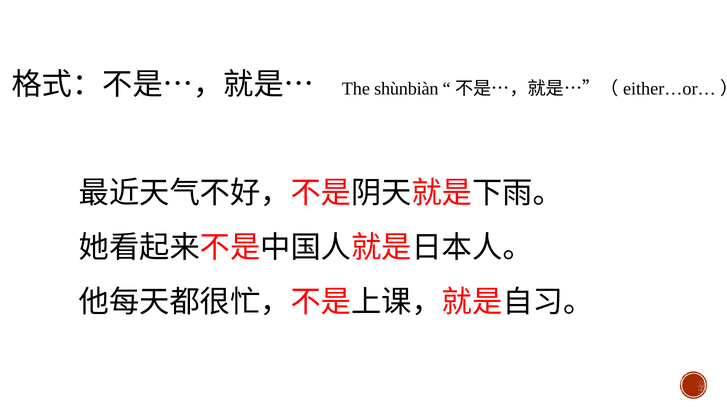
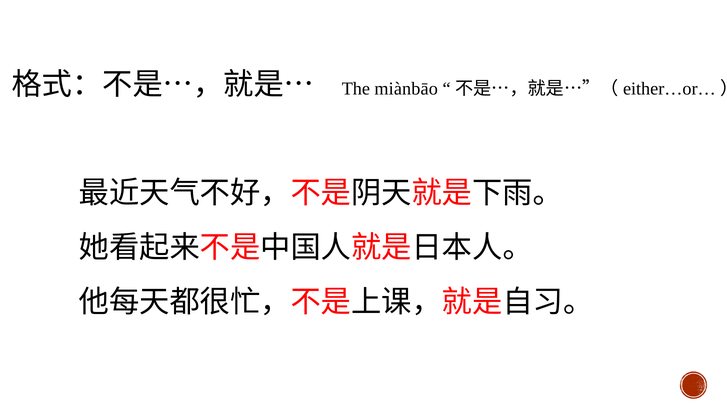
shùnbiàn: shùnbiàn -> miànbāo (406, 89)
